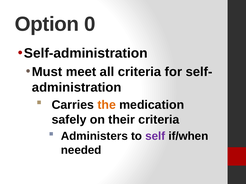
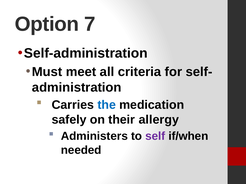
0: 0 -> 7 (90, 24)
the colour: orange -> blue (107, 105)
their criteria: criteria -> allergy (159, 120)
